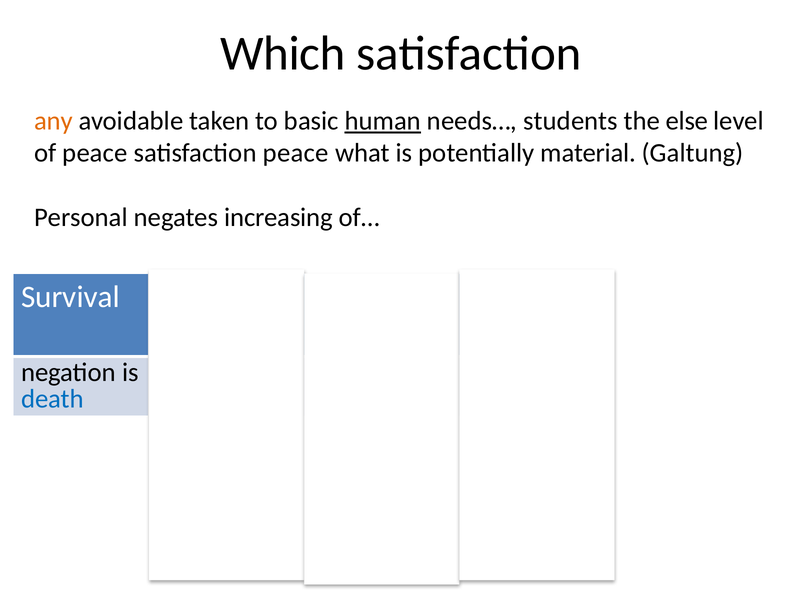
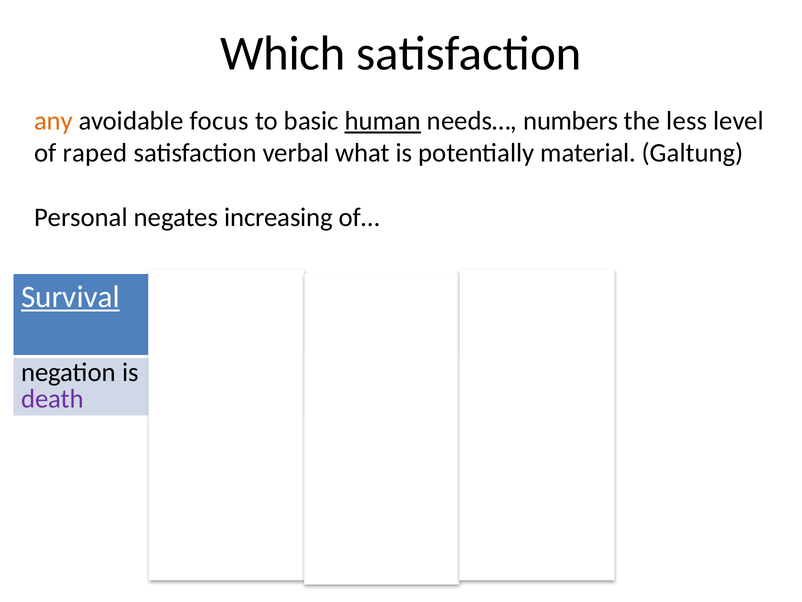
taken: taken -> focus (219, 121)
students: students -> numbers (571, 121)
else: else -> less (687, 121)
of peace: peace -> raped (95, 153)
satisfaction peace: peace -> verbal (296, 153)
Survival underline: none -> present (70, 297)
death colour: blue -> purple (52, 398)
